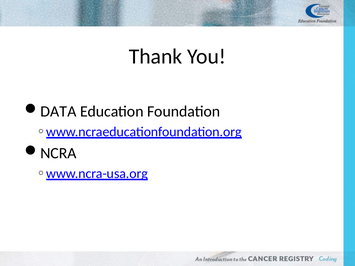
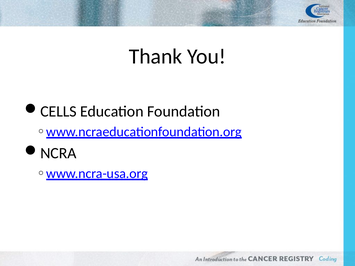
DATA: DATA -> CELLS (58, 112)
